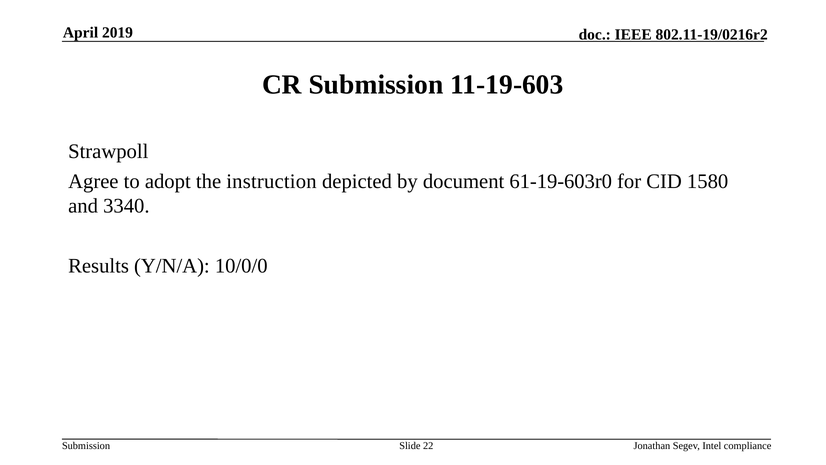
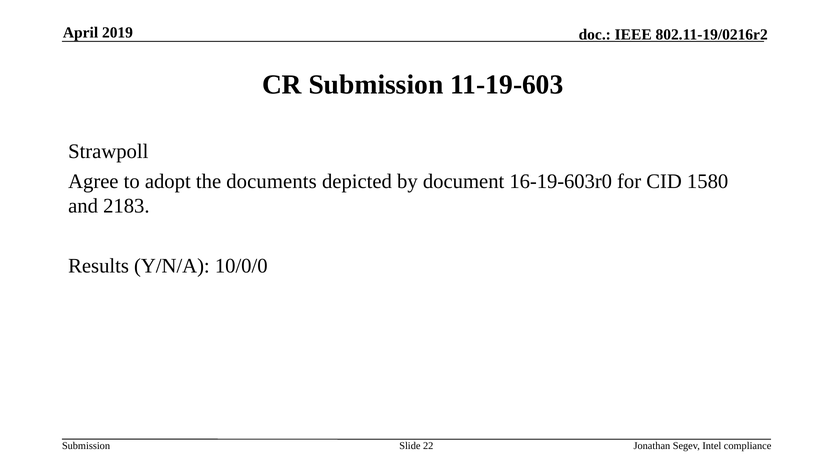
instruction: instruction -> documents (272, 181)
61-19-603r0: 61-19-603r0 -> 16-19-603r0 (561, 181)
3340: 3340 -> 2183 (126, 206)
